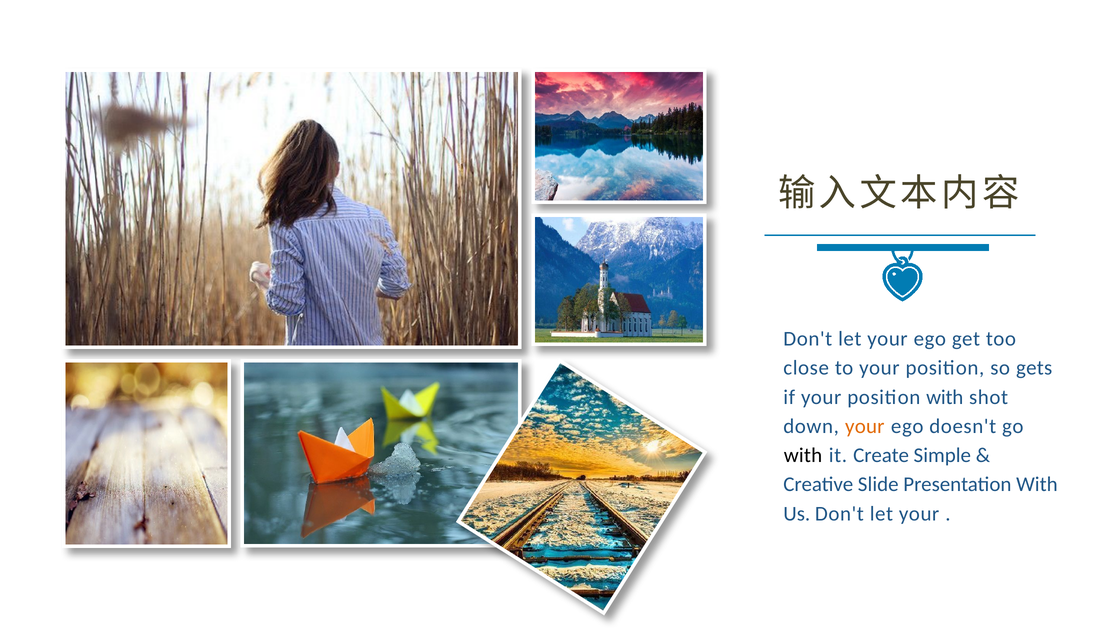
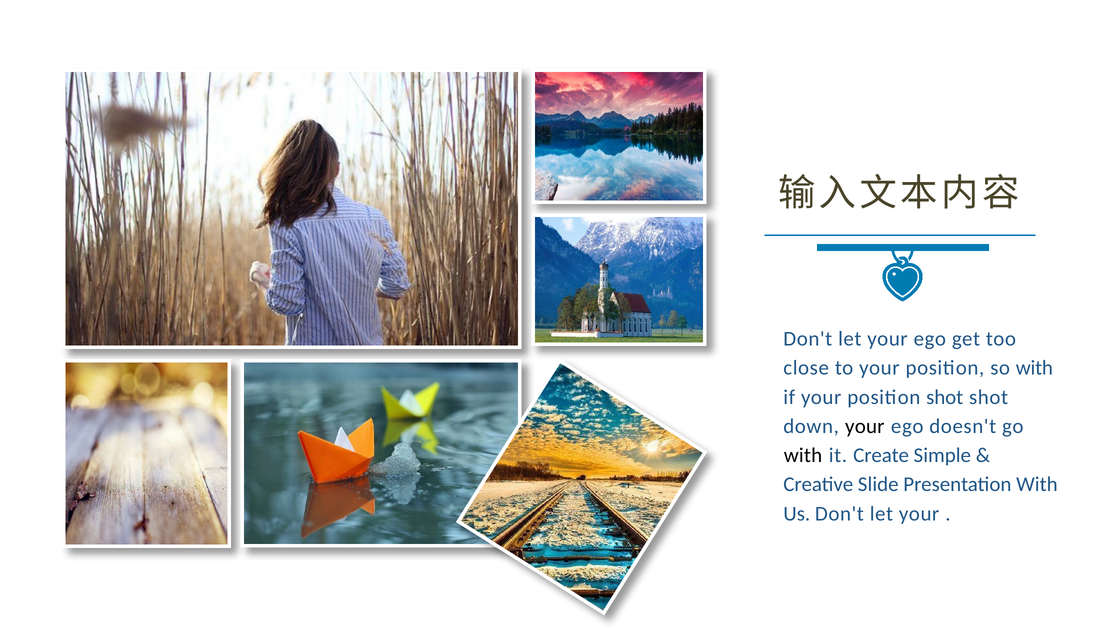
so gets: gets -> with (1034, 368)
position with: with -> shot (945, 397)
your colour: orange -> black (865, 427)
